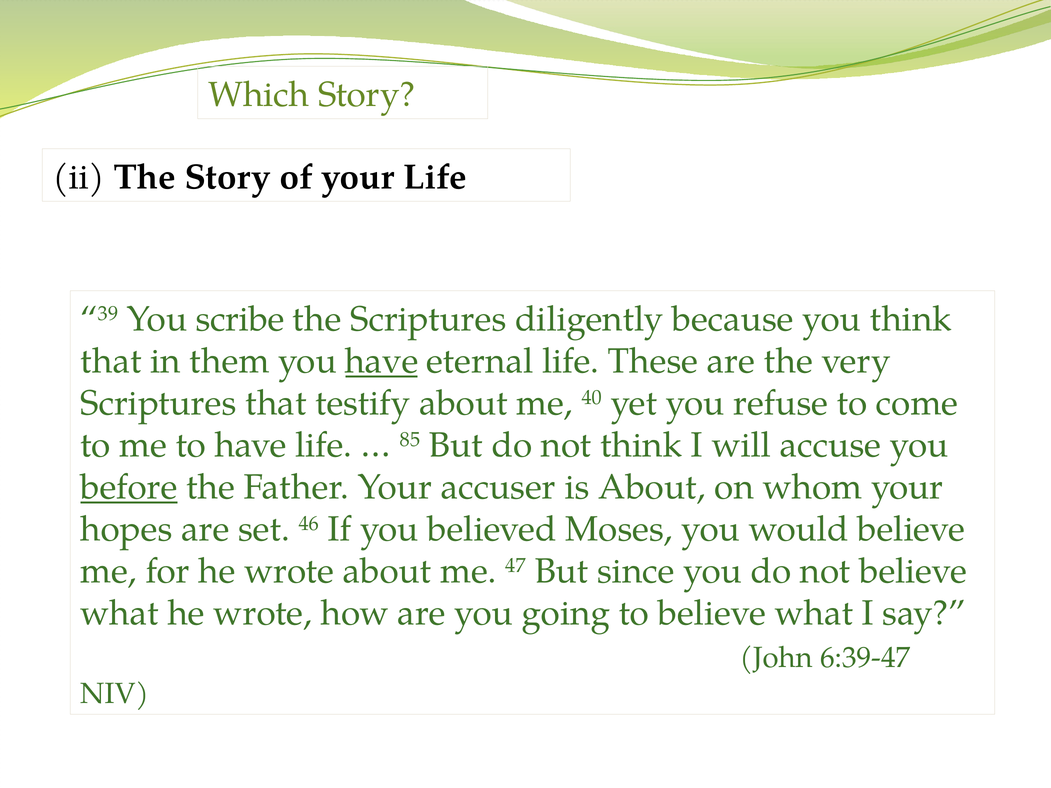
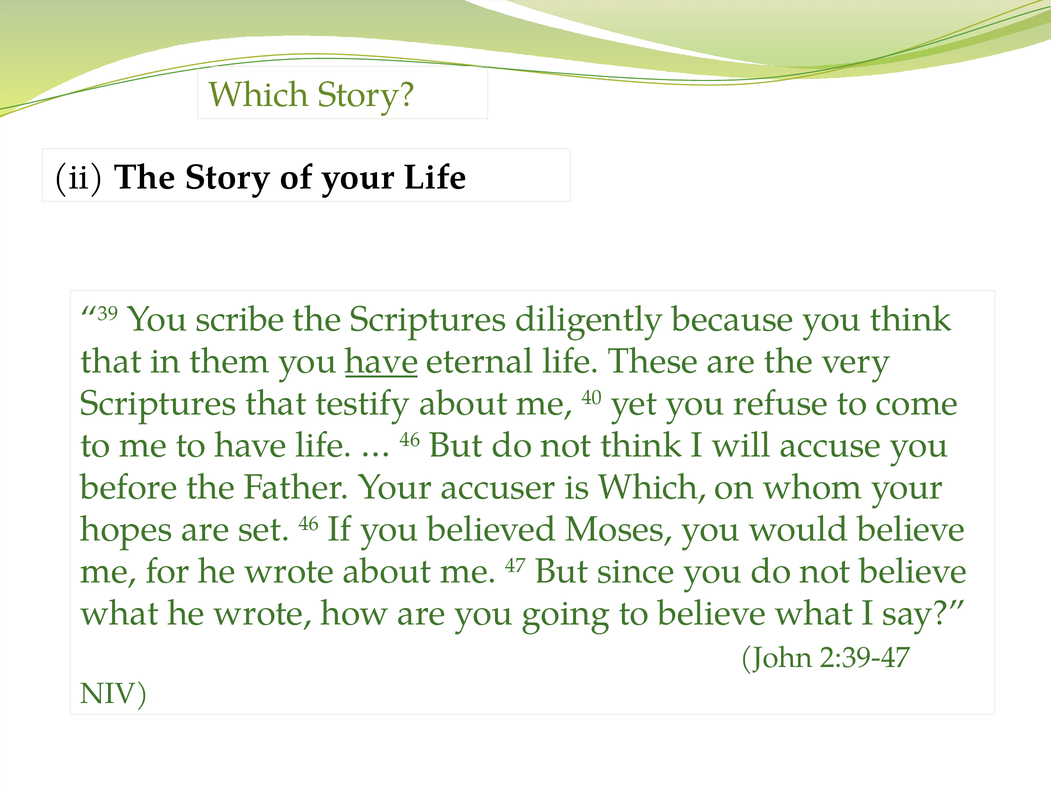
85: 85 -> 46 (410, 440)
before underline: present -> none (129, 487)
is About: About -> Which (652, 487)
6:39-47: 6:39-47 -> 2:39-47 (865, 658)
